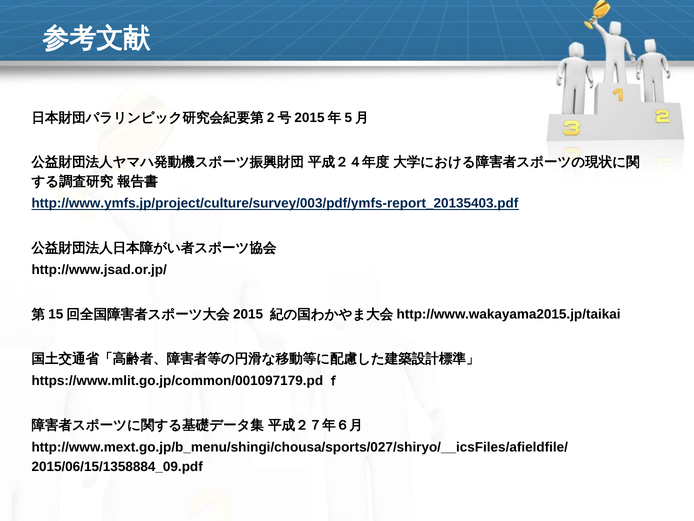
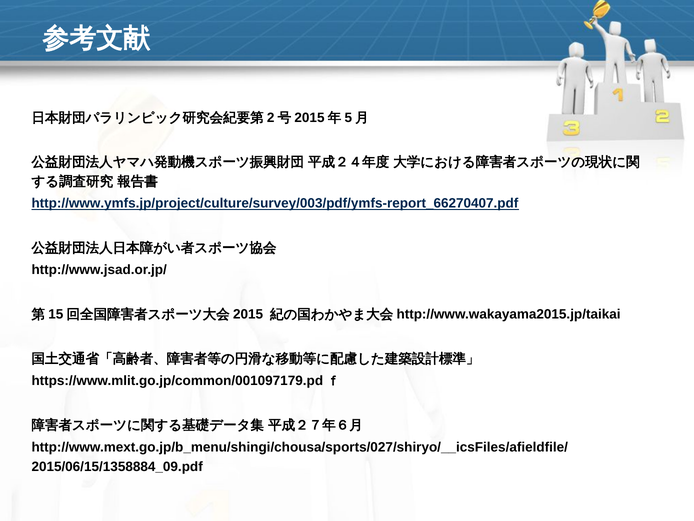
http://www.ymfs.jp/project/culture/survey/003/pdf/ymfs-report_20135403.pdf: http://www.ymfs.jp/project/culture/survey/003/pdf/ymfs-report_20135403.pdf -> http://www.ymfs.jp/project/culture/survey/003/pdf/ymfs-report_66270407.pdf (275, 203)
